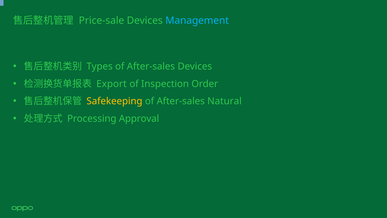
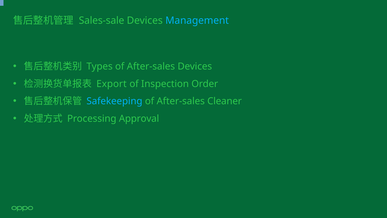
Price-sale: Price-sale -> Sales-sale (102, 21)
Safekeeping colour: yellow -> light blue (114, 101)
Natural: Natural -> Cleaner (225, 101)
